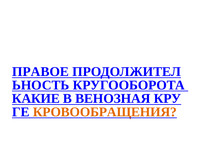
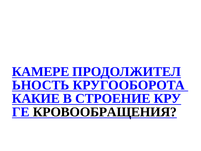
ПРАВОЕ: ПРАВОЕ -> КАМЕРЕ (41, 72)
ВЕНОЗНАЯ: ВЕНОЗНАЯ -> СТРОЕНИЕ (113, 98)
КРОВООБРАЩЕНИЯ colour: orange -> black (105, 112)
